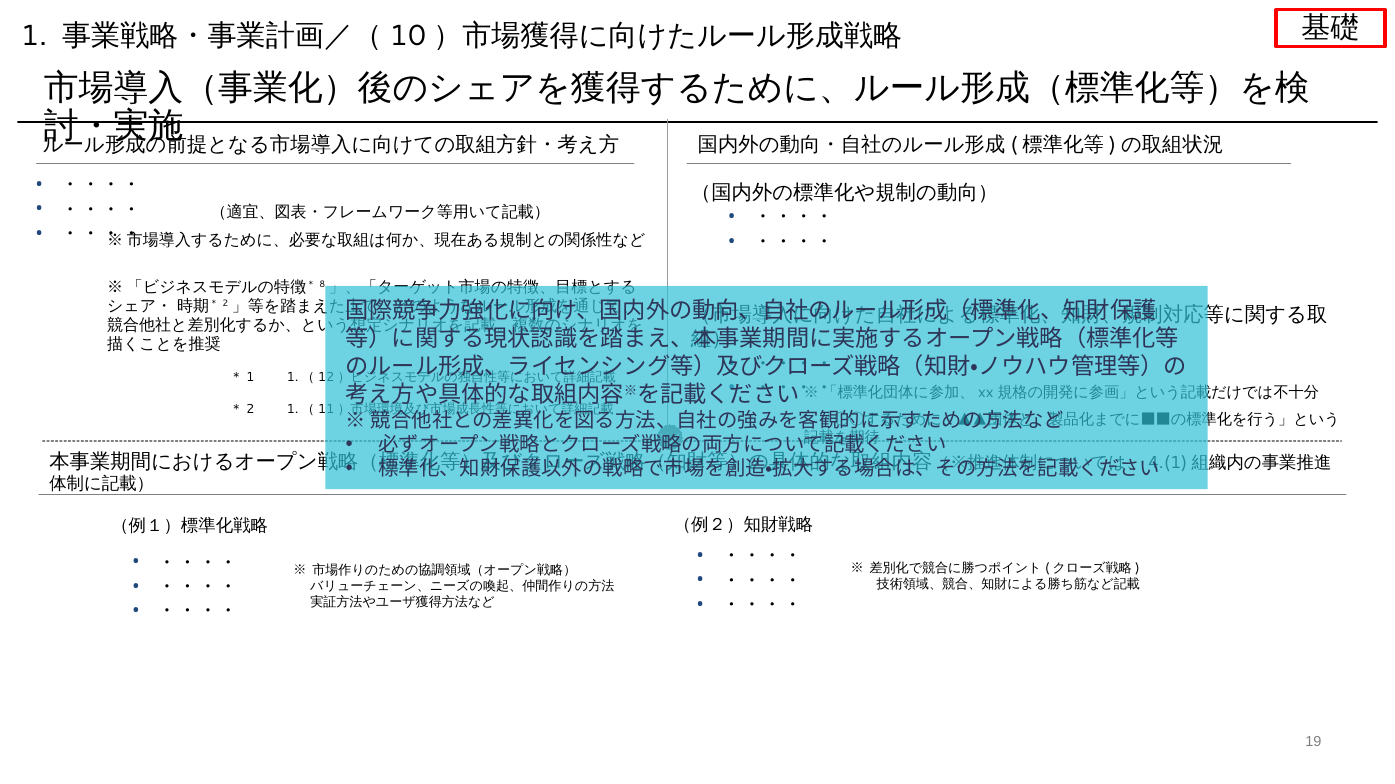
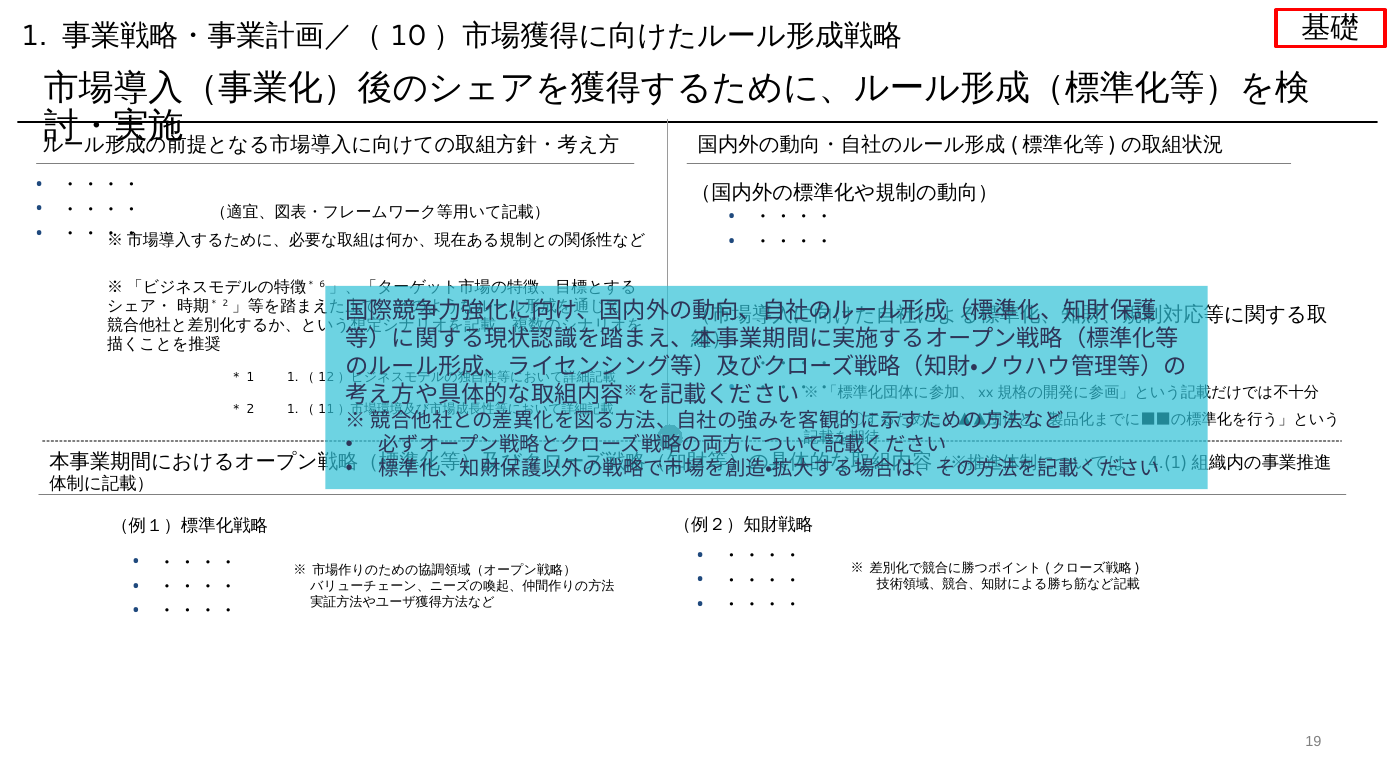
8: 8 -> 6 (322, 284)
